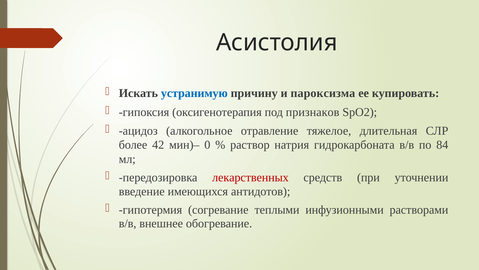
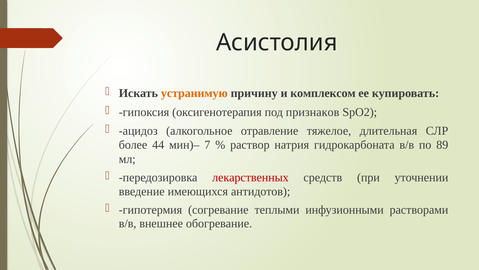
устранимую colour: blue -> orange (194, 93)
пароксизма: пароксизма -> комплексом (323, 93)
42: 42 -> 44 (158, 145)
0: 0 -> 7 (207, 145)
84: 84 -> 89 (442, 145)
